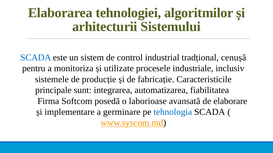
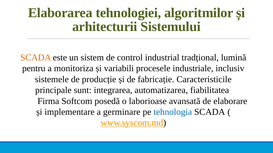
SCADA colour: blue -> orange (36, 58)
cenușă: cenușă -> lumină (234, 58)
utilizate: utilizate -> variabili (119, 69)
